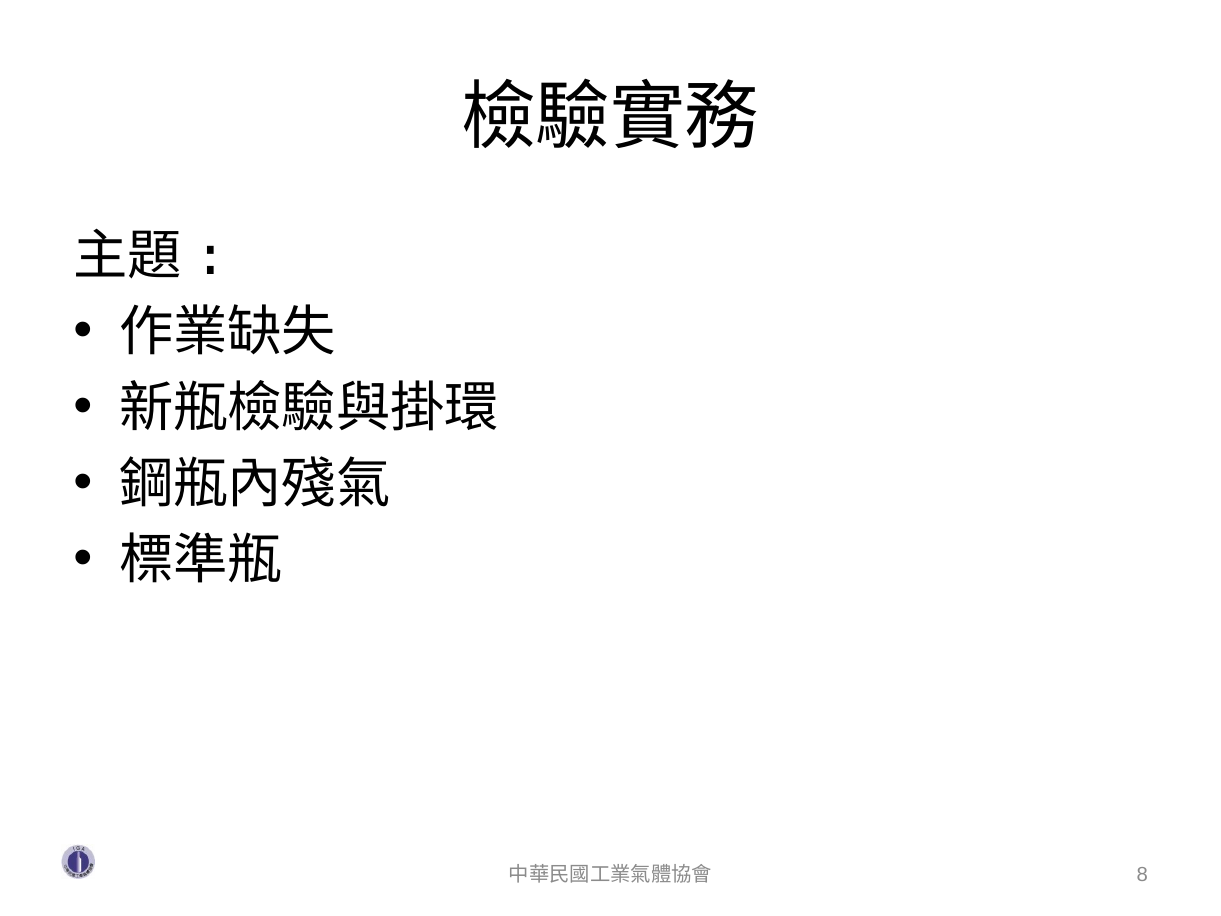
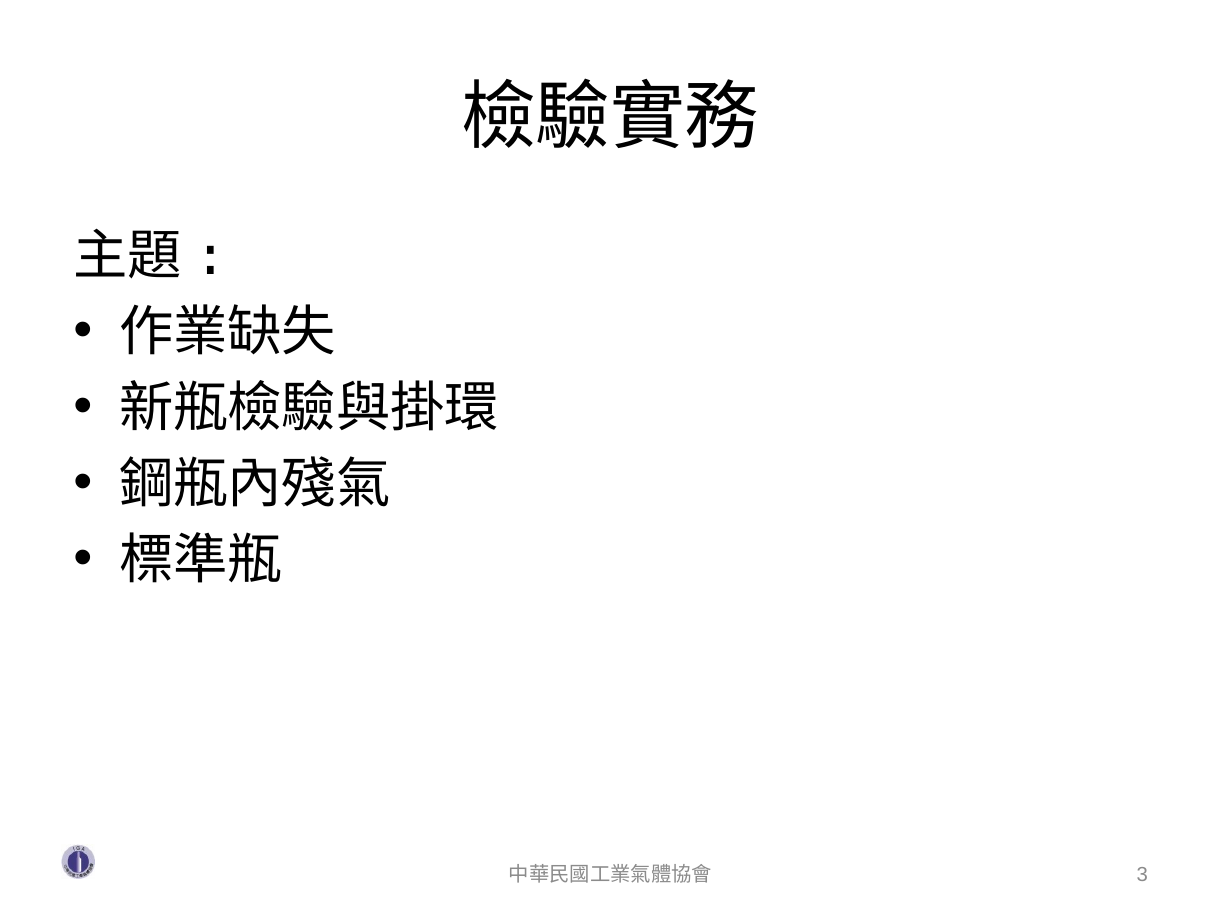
8: 8 -> 3 (1142, 875)
